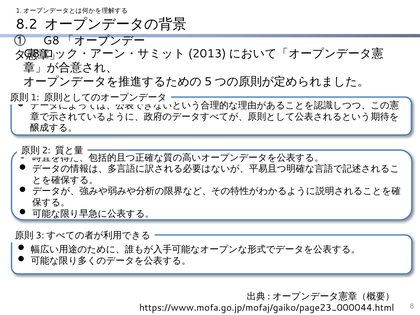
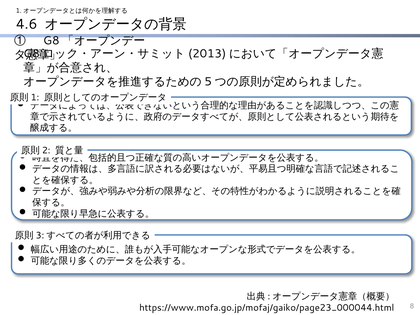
8.2: 8.2 -> 4.6 (27, 24)
